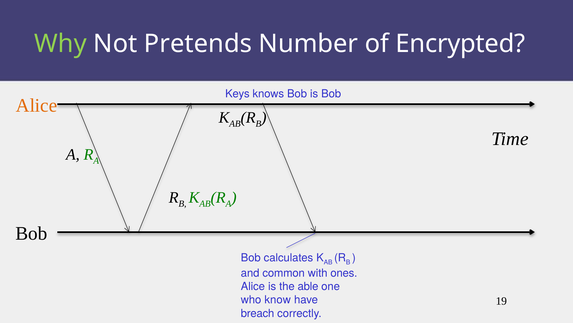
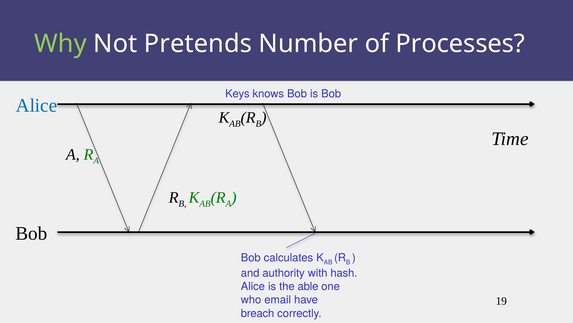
Encrypted: Encrypted -> Processes (460, 44)
Alice colour: orange -> blue (37, 105)
common: common -> authority (284, 273)
ones: ones -> hash (344, 273)
know: know -> email (278, 299)
